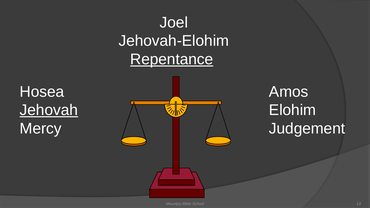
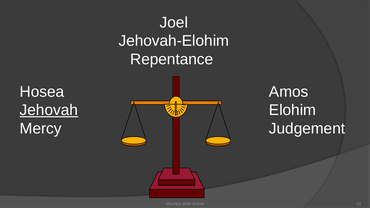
Repentance underline: present -> none (172, 59)
